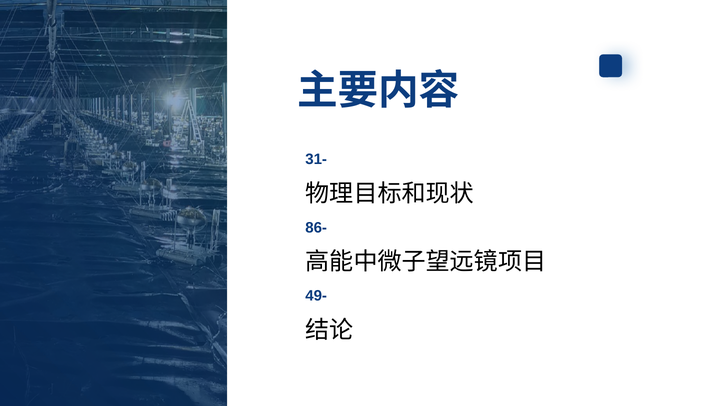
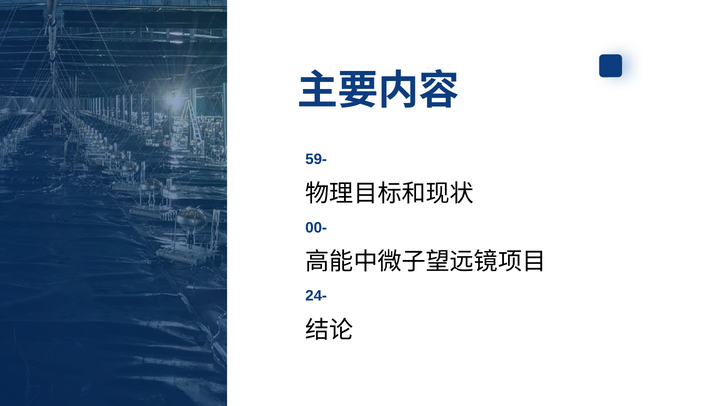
31-: 31- -> 59- (316, 160)
86-: 86- -> 00- (316, 228)
49-: 49- -> 24- (316, 296)
